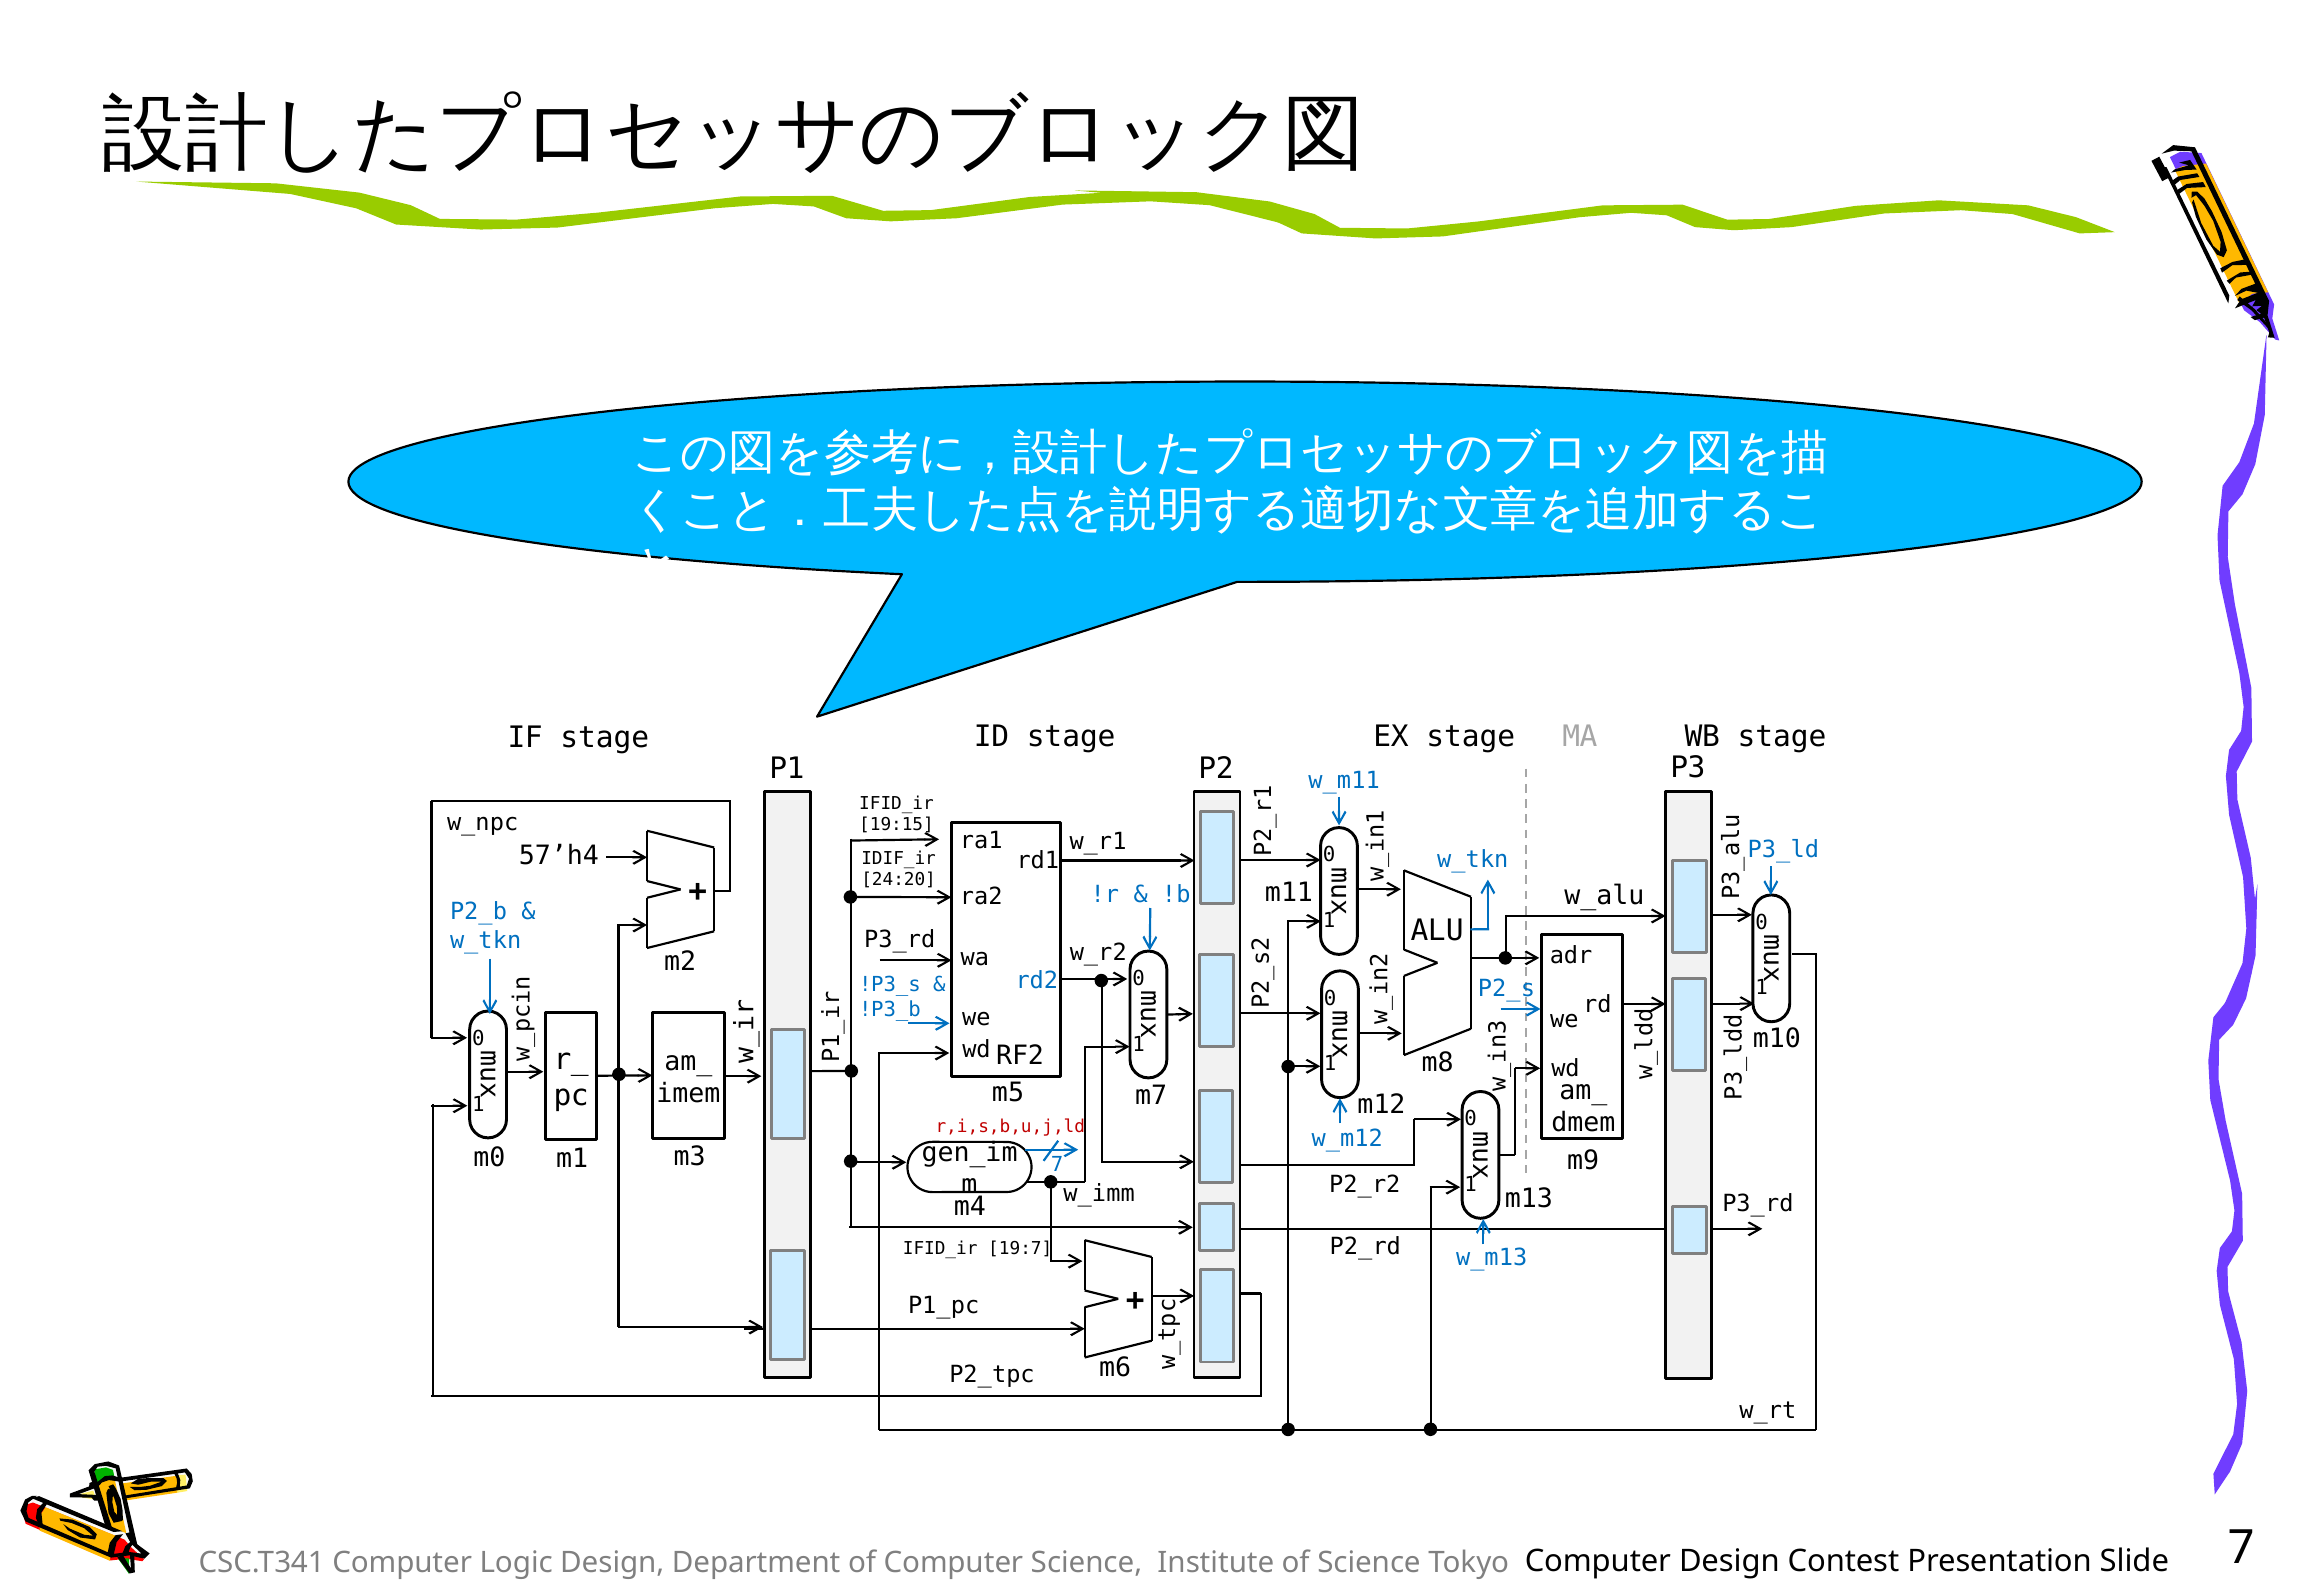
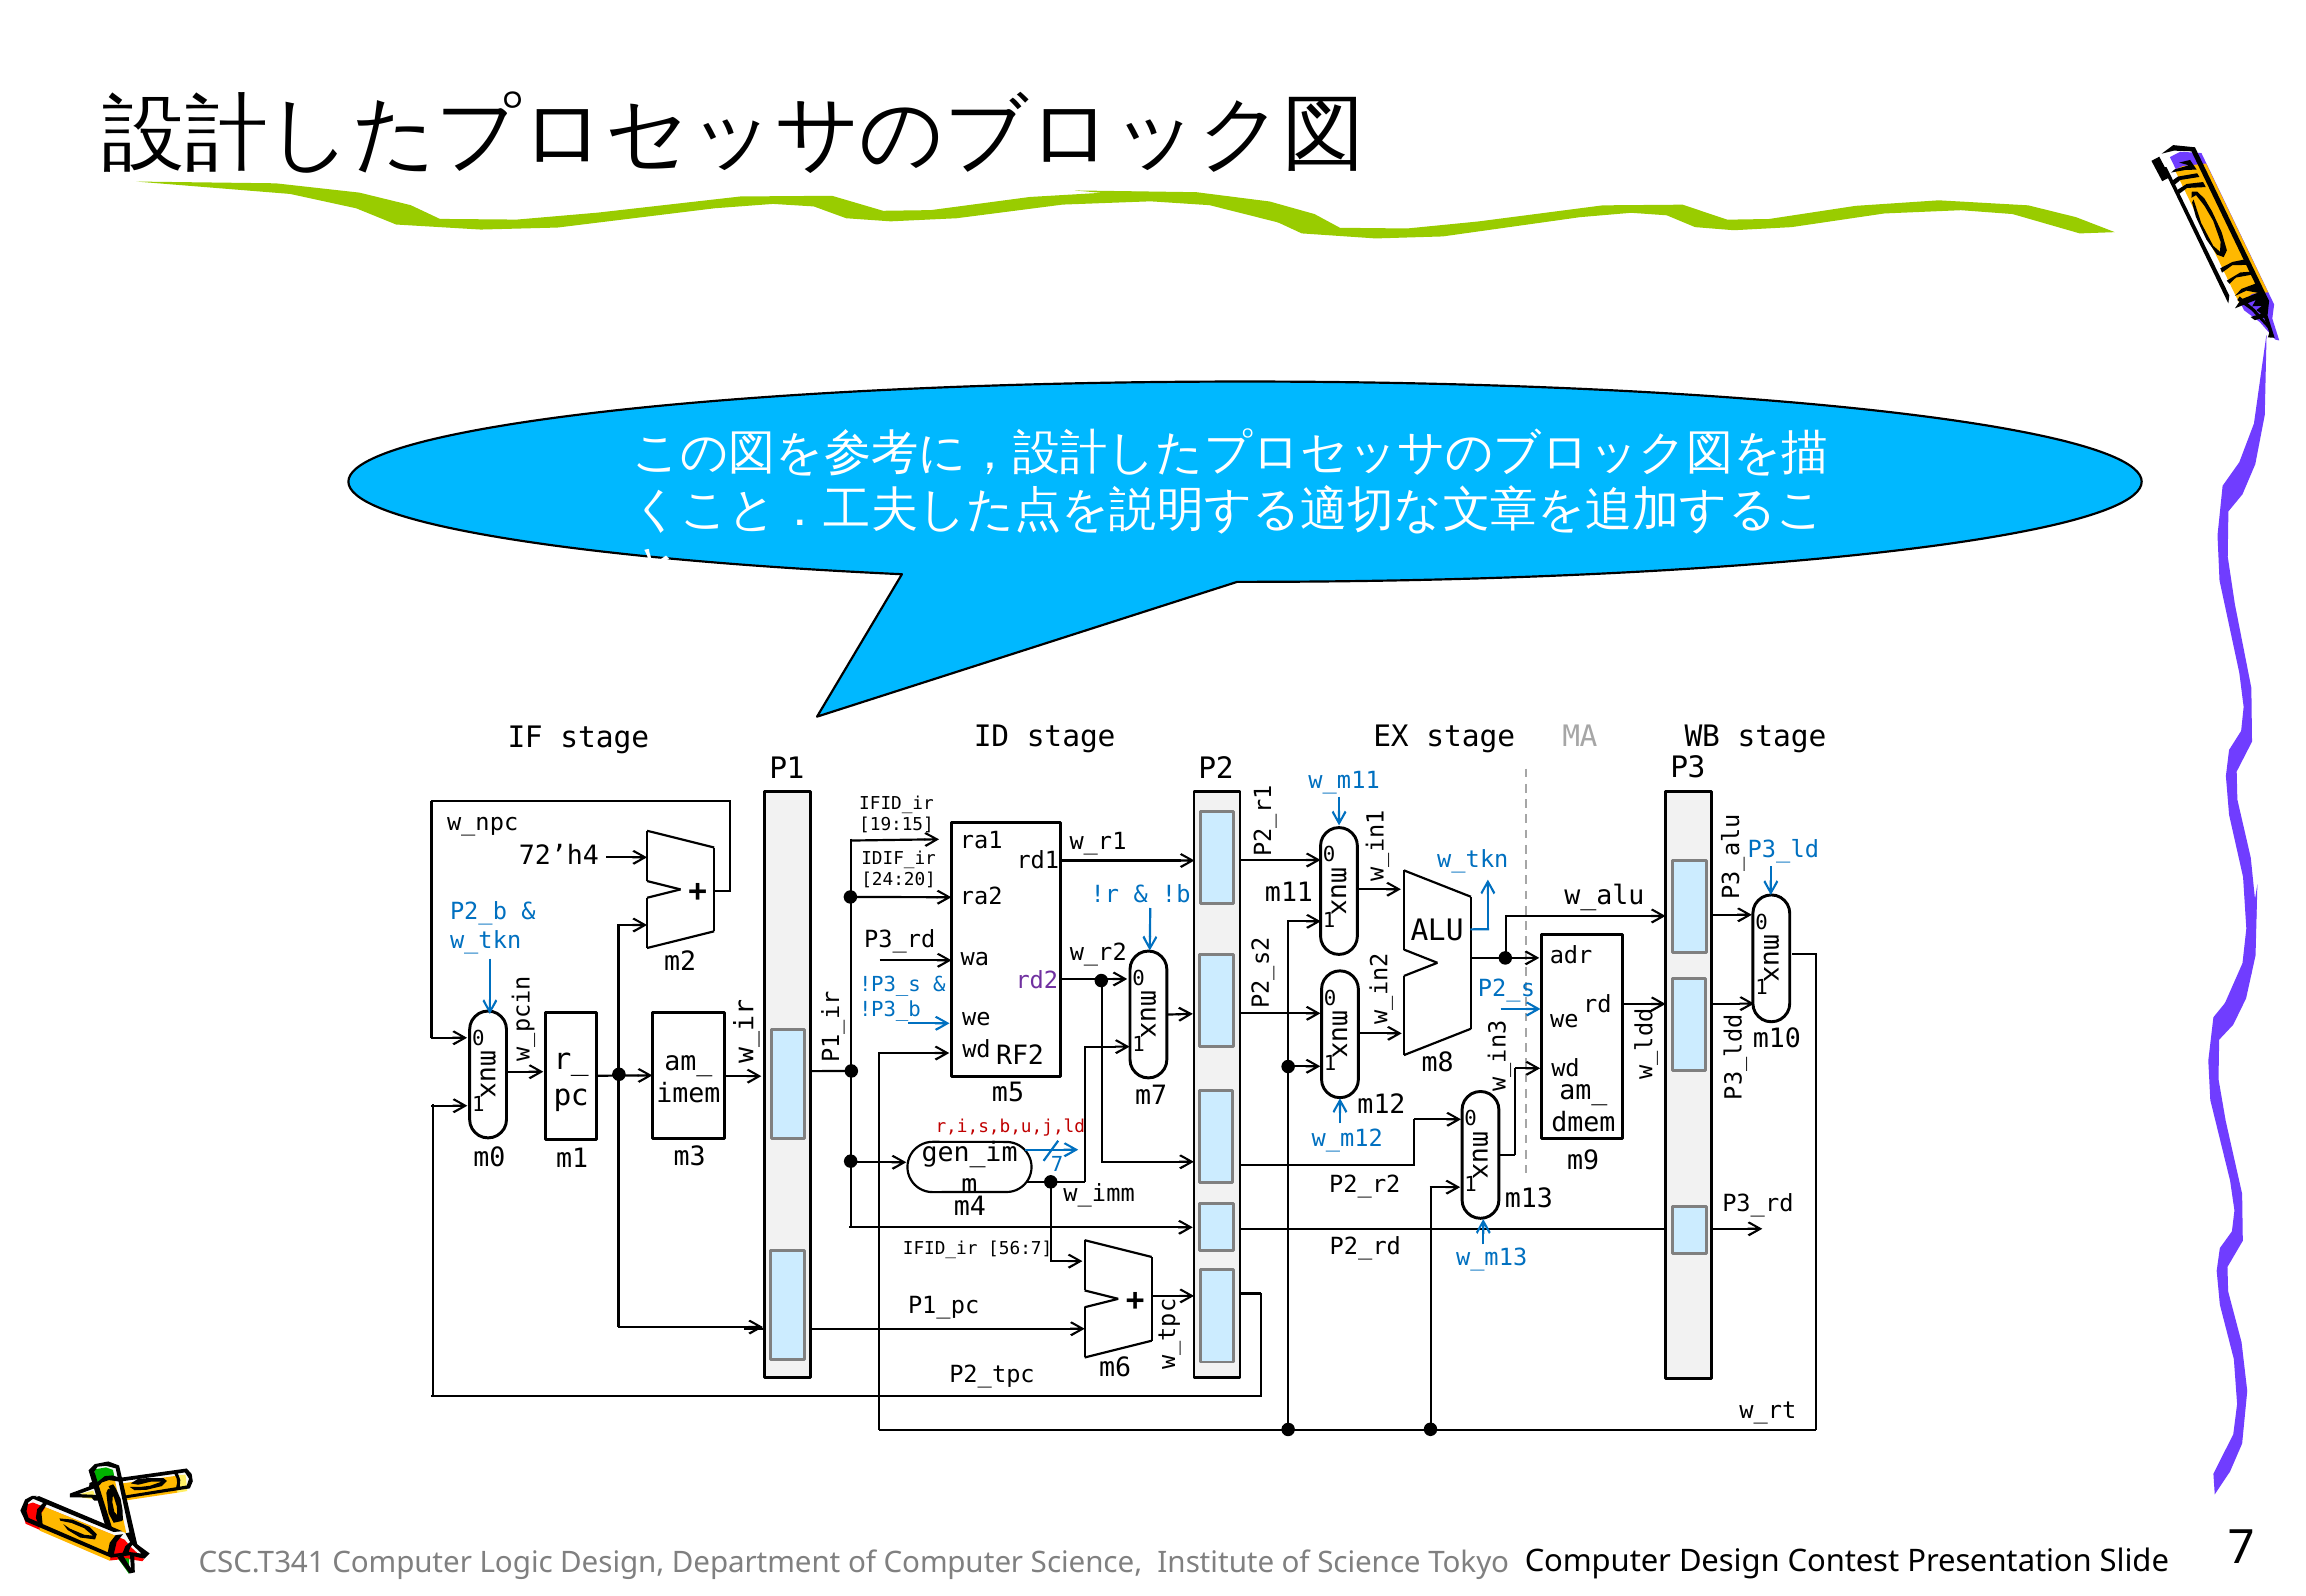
57’h4: 57’h4 -> 72’h4 (559, 856)
rd2 colour: blue -> purple (1037, 981)
19:7: 19:7 -> 56:7 (1020, 1249)
